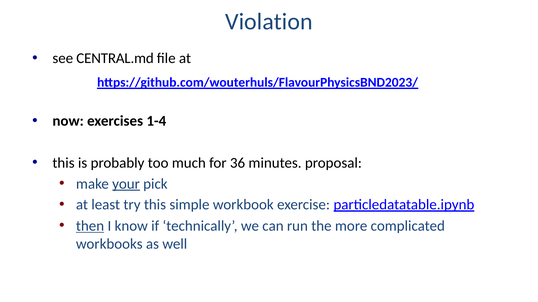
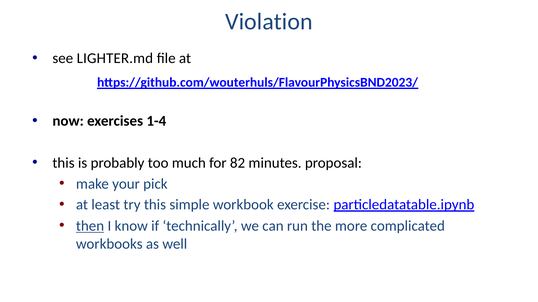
CENTRAL.md: CENTRAL.md -> LIGHTER.md (115, 58)
36: 36 -> 82 (238, 163)
your underline: present -> none (126, 184)
